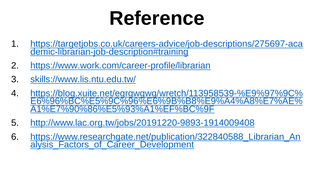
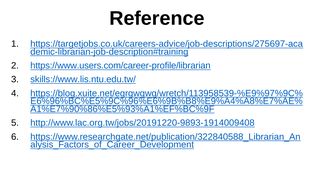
https://www.work.com/career-profile/librarian: https://www.work.com/career-profile/librarian -> https://www.users.com/career-profile/librarian (120, 66)
